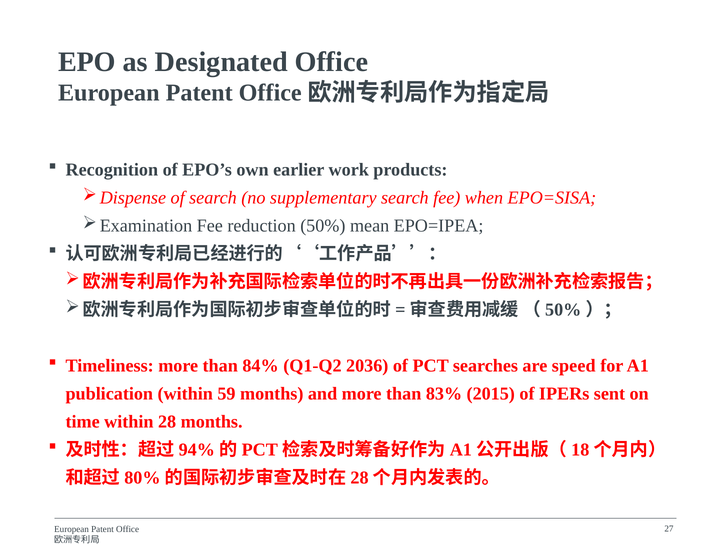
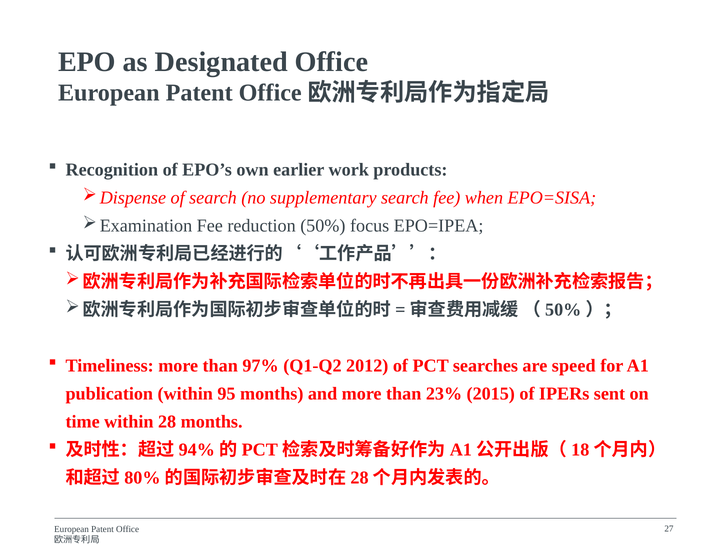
mean: mean -> focus (370, 226)
84%: 84% -> 97% (261, 366)
2036: 2036 -> 2012 (367, 366)
59: 59 -> 95 (226, 394)
83%: 83% -> 23% (444, 394)
